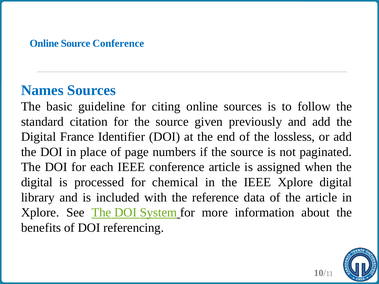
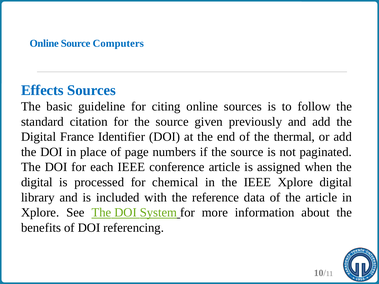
Source Conference: Conference -> Computers (118, 44)
Names: Names -> Effects (42, 90)
lossless: lossless -> thermal (294, 137)
